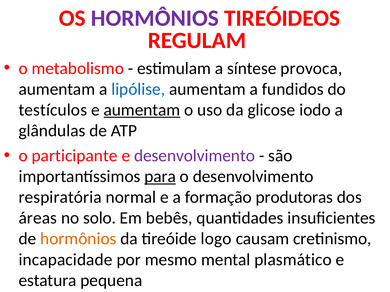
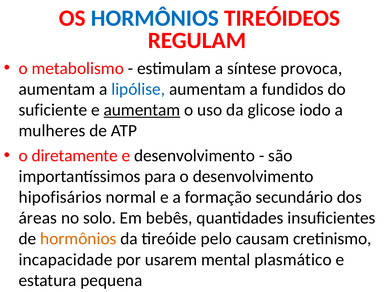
HORMÔNIOS colour: purple -> blue (155, 18)
testículos: testículos -> suficiente (53, 110)
glândulas: glândulas -> mulheres (52, 131)
participante: participante -> diretamente (75, 156)
desenvolvimento colour: purple -> black (194, 156)
para underline: present -> none (160, 177)
respiratória: respiratória -> hipofisários (60, 198)
produtoras: produtoras -> secundário (294, 198)
logo: logo -> pelo (216, 239)
mesmo: mesmo -> usarem (171, 260)
